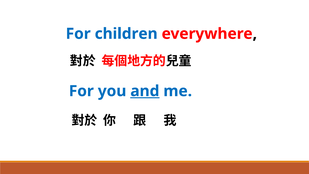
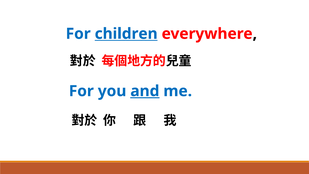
children underline: none -> present (126, 34)
